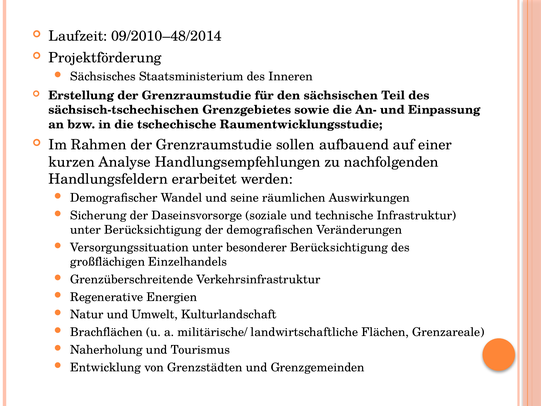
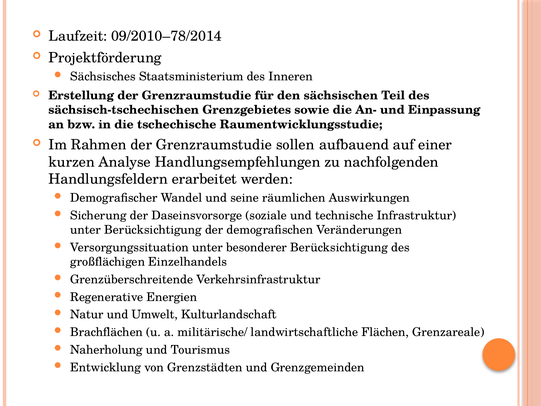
09/2010–48/2014: 09/2010–48/2014 -> 09/2010–78/2014 (166, 36)
